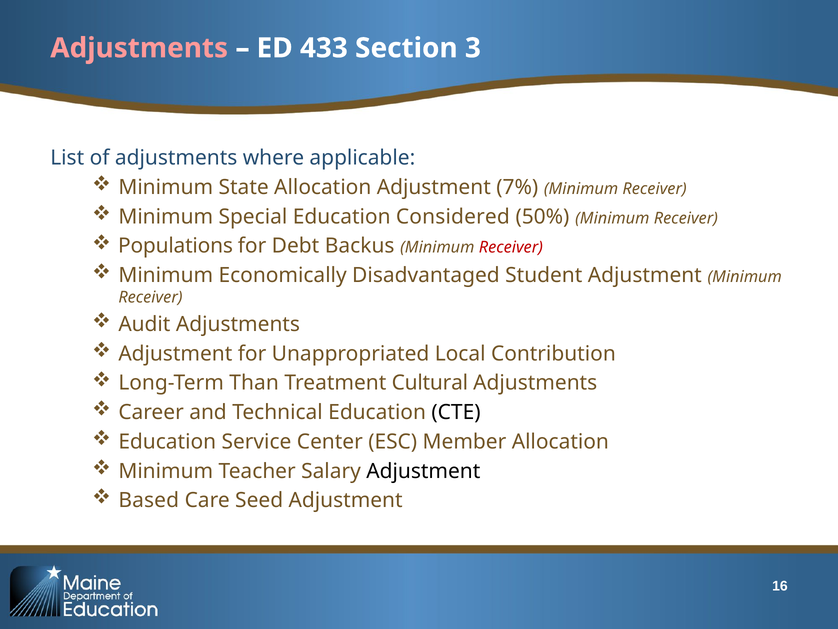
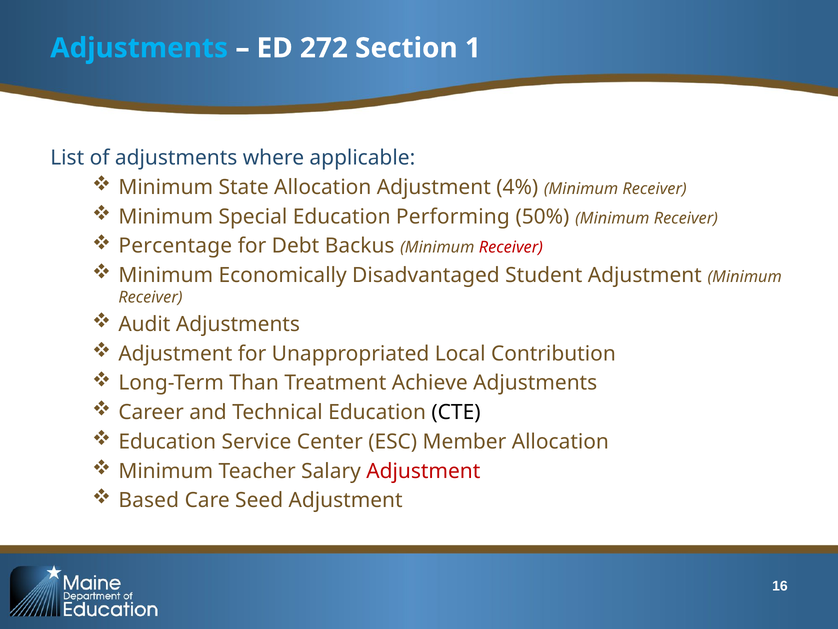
Adjustments colour: pink -> light blue (139, 48)
433: 433 -> 272 (324, 48)
3: 3 -> 1 (473, 48)
7%: 7% -> 4% (517, 187)
Considered: Considered -> Performing (453, 217)
Populations: Populations -> Percentage (175, 246)
Cultural: Cultural -> Achieve (430, 383)
Adjustment colour: black -> red (423, 471)
